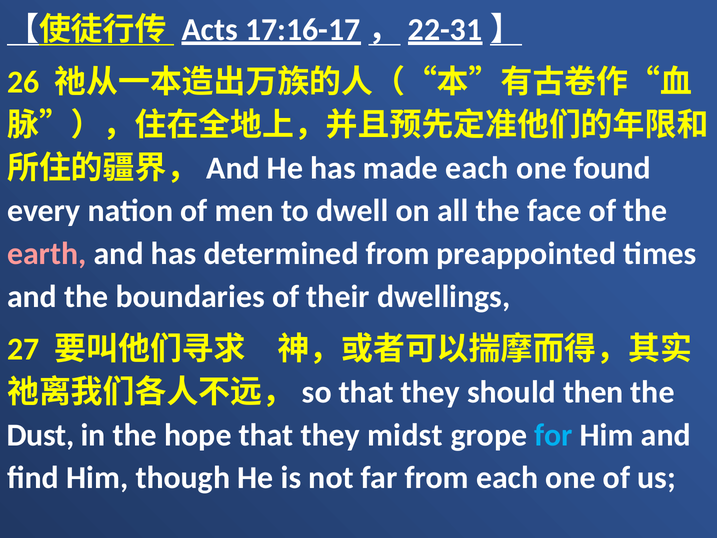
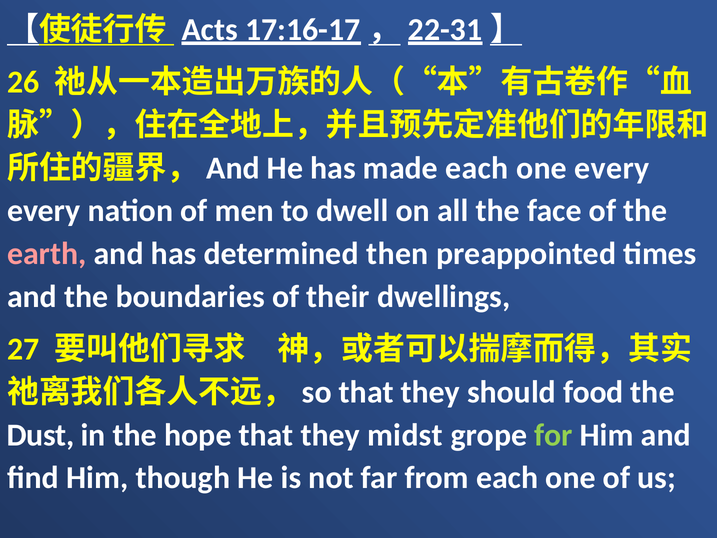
one found: found -> every (612, 168)
determined from: from -> then (397, 254)
then: then -> food (593, 392)
for colour: light blue -> light green (554, 435)
